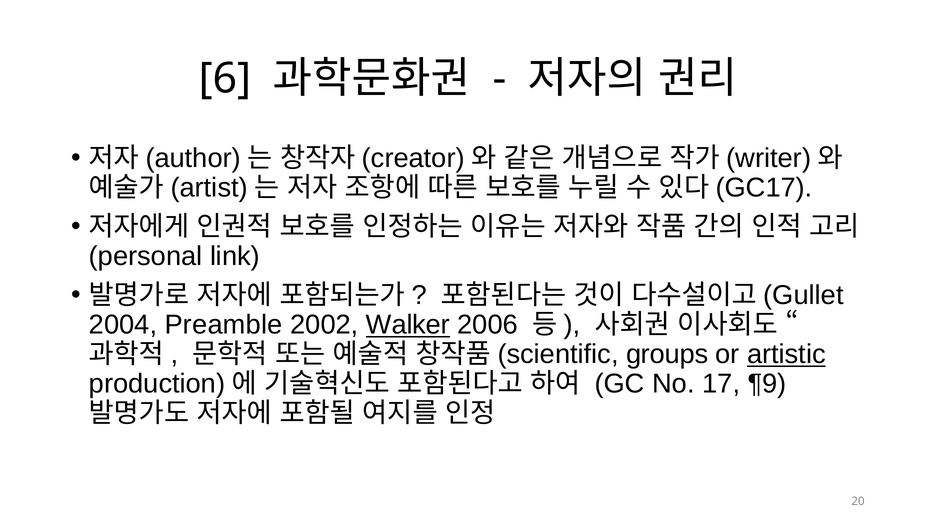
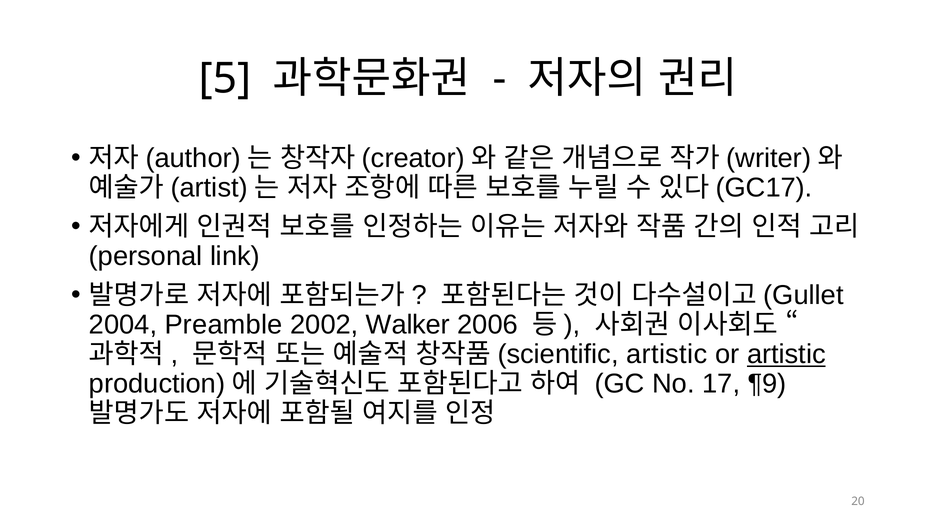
6: 6 -> 5 (225, 79)
Walker underline: present -> none (408, 325)
groups: groups -> artistic (667, 355)
